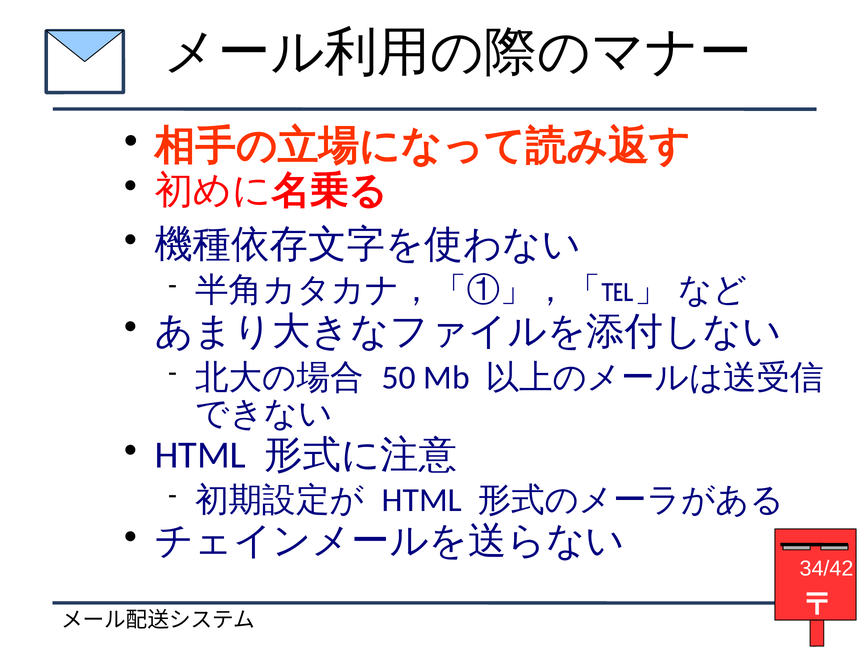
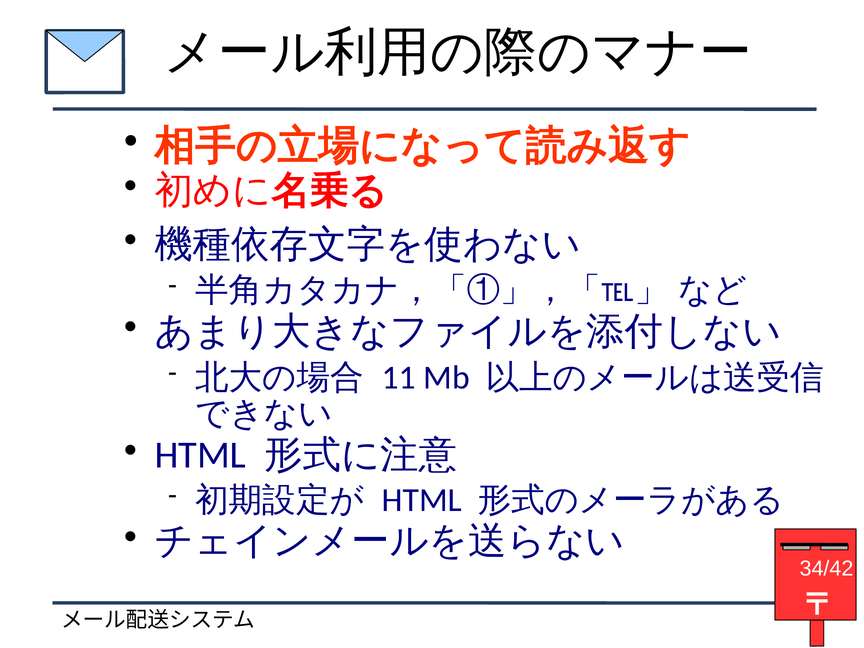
50: 50 -> 11 (399, 378)
